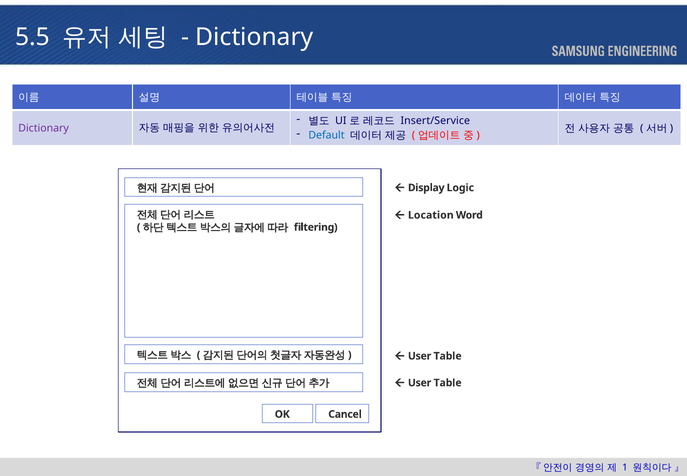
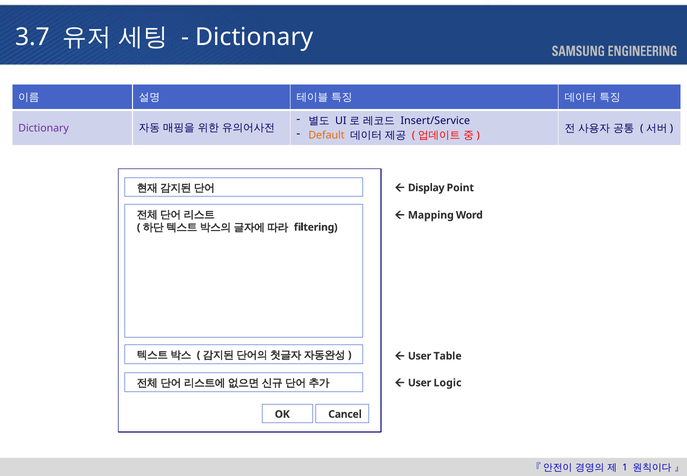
5.5: 5.5 -> 3.7 (32, 37)
Default colour: blue -> orange (327, 135)
Logic: Logic -> Point (460, 188)
Location: Location -> Mapping (431, 215)
Table: Table -> Logic (448, 382)
